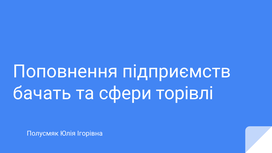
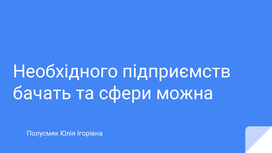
Поповнення: Поповнення -> Необхідного (65, 72)
торівлі: торівлі -> можна (185, 93)
